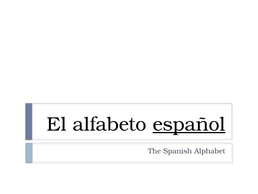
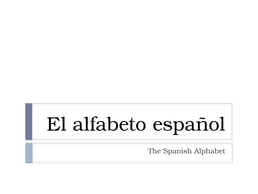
español underline: present -> none (189, 124)
